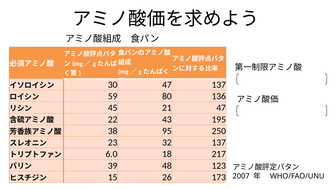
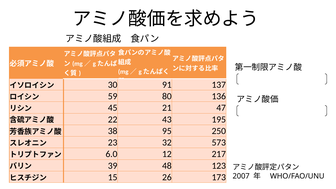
30 47: 47 -> 91 (167, 85)
32 137: 137 -> 573 (219, 143)
18: 18 -> 12 (167, 154)
